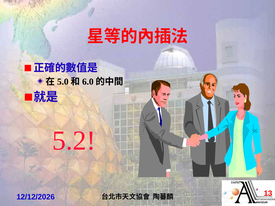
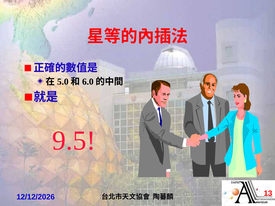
5.2: 5.2 -> 9.5 (74, 141)
